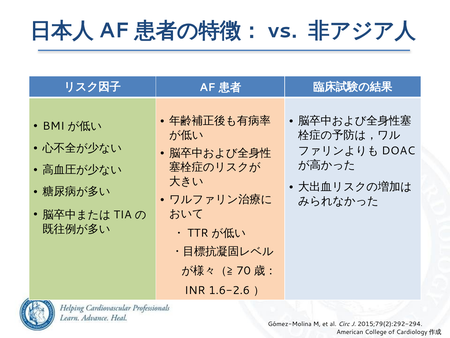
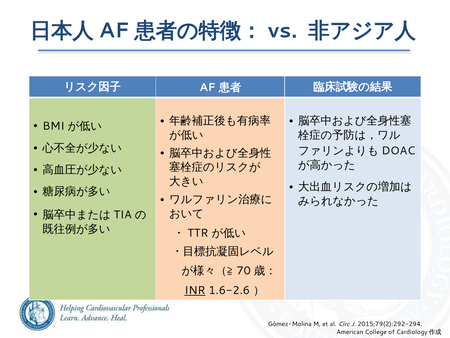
INR underline: none -> present (195, 290)
